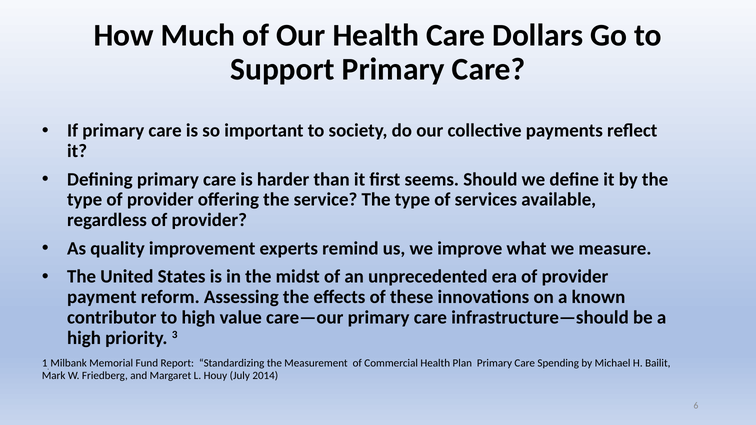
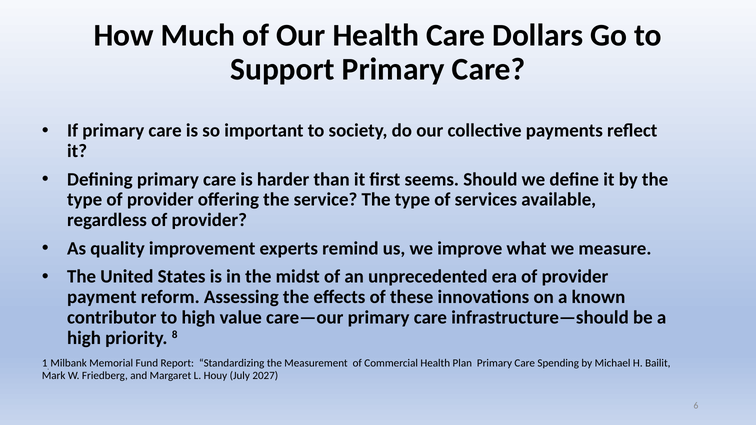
3: 3 -> 8 (175, 335)
2014: 2014 -> 2027 (265, 376)
